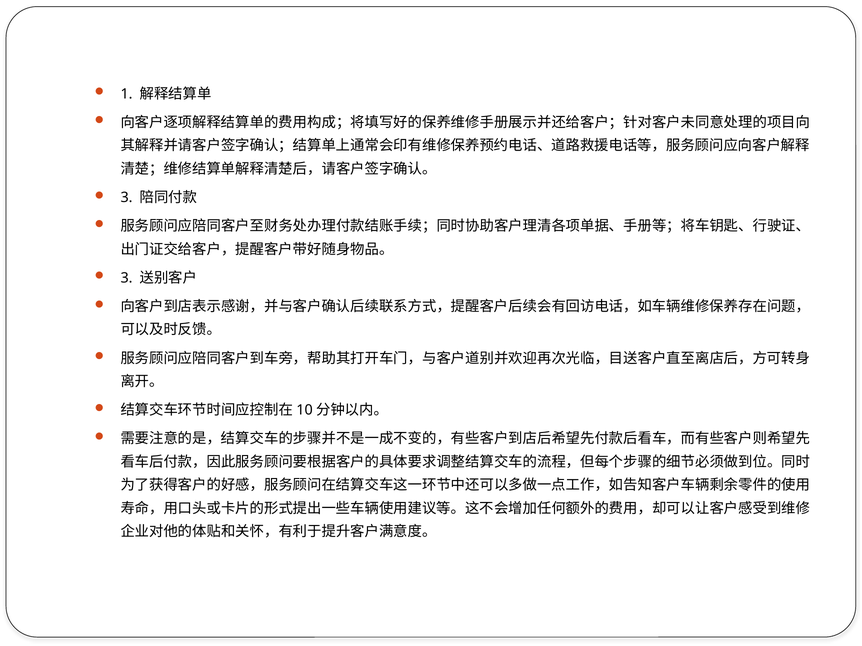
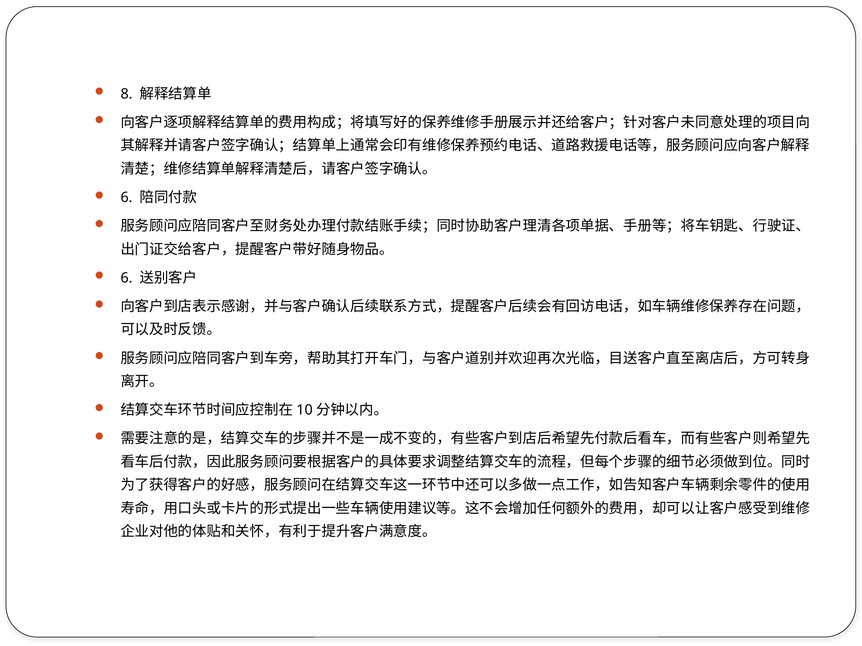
1: 1 -> 8 (127, 94)
3: 3 -> 6 (127, 198)
3: 3 -> 6 (127, 278)
